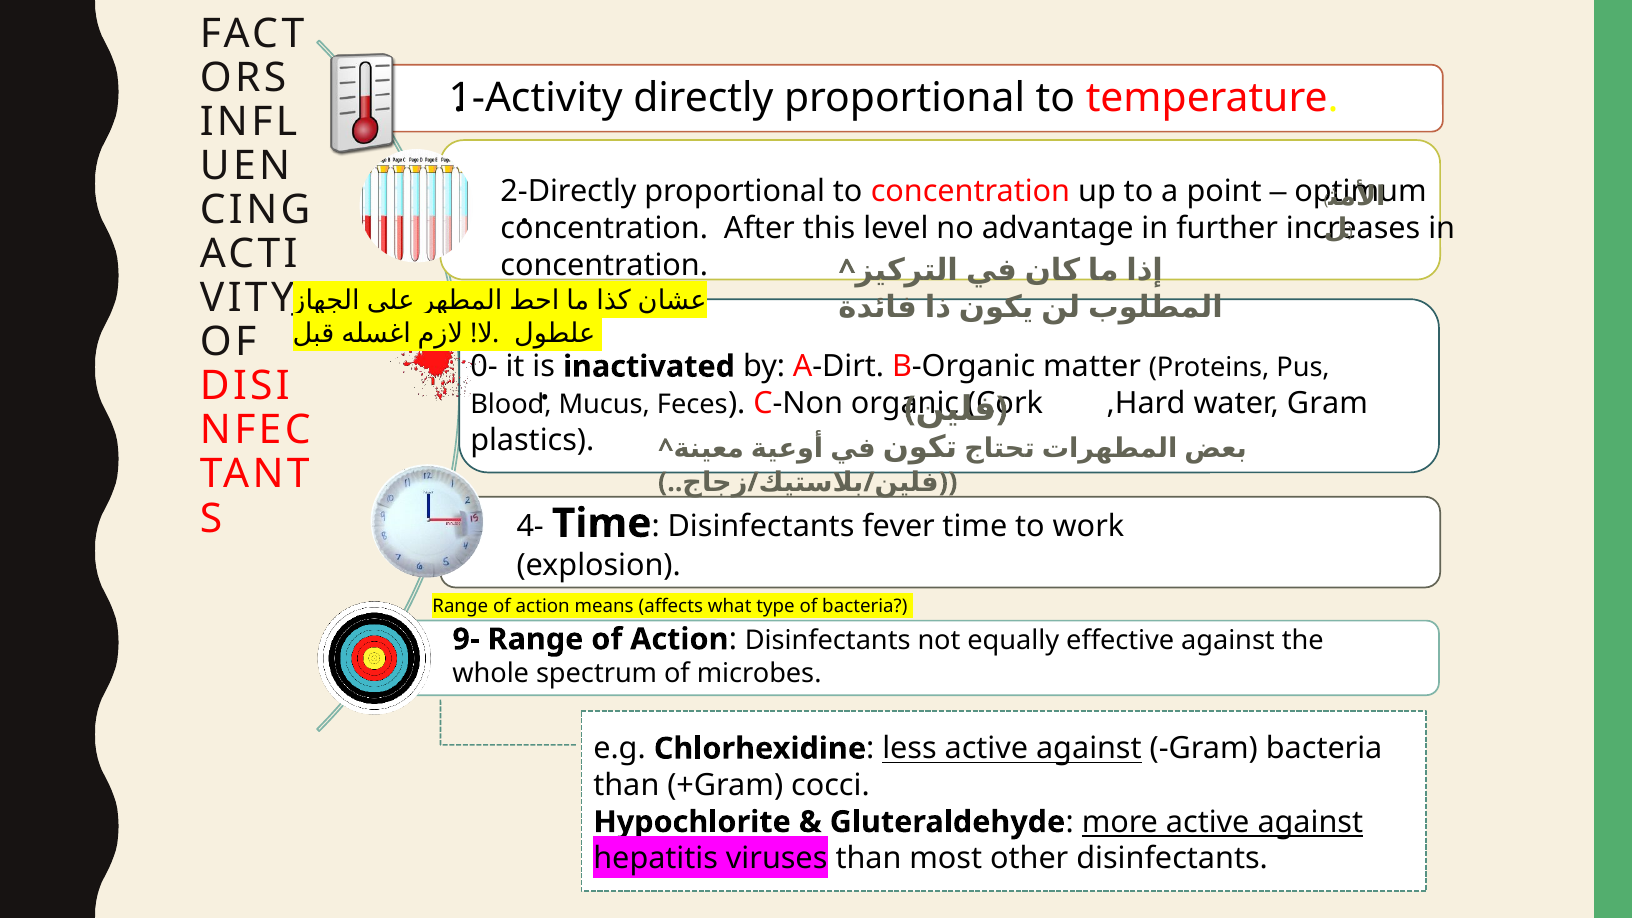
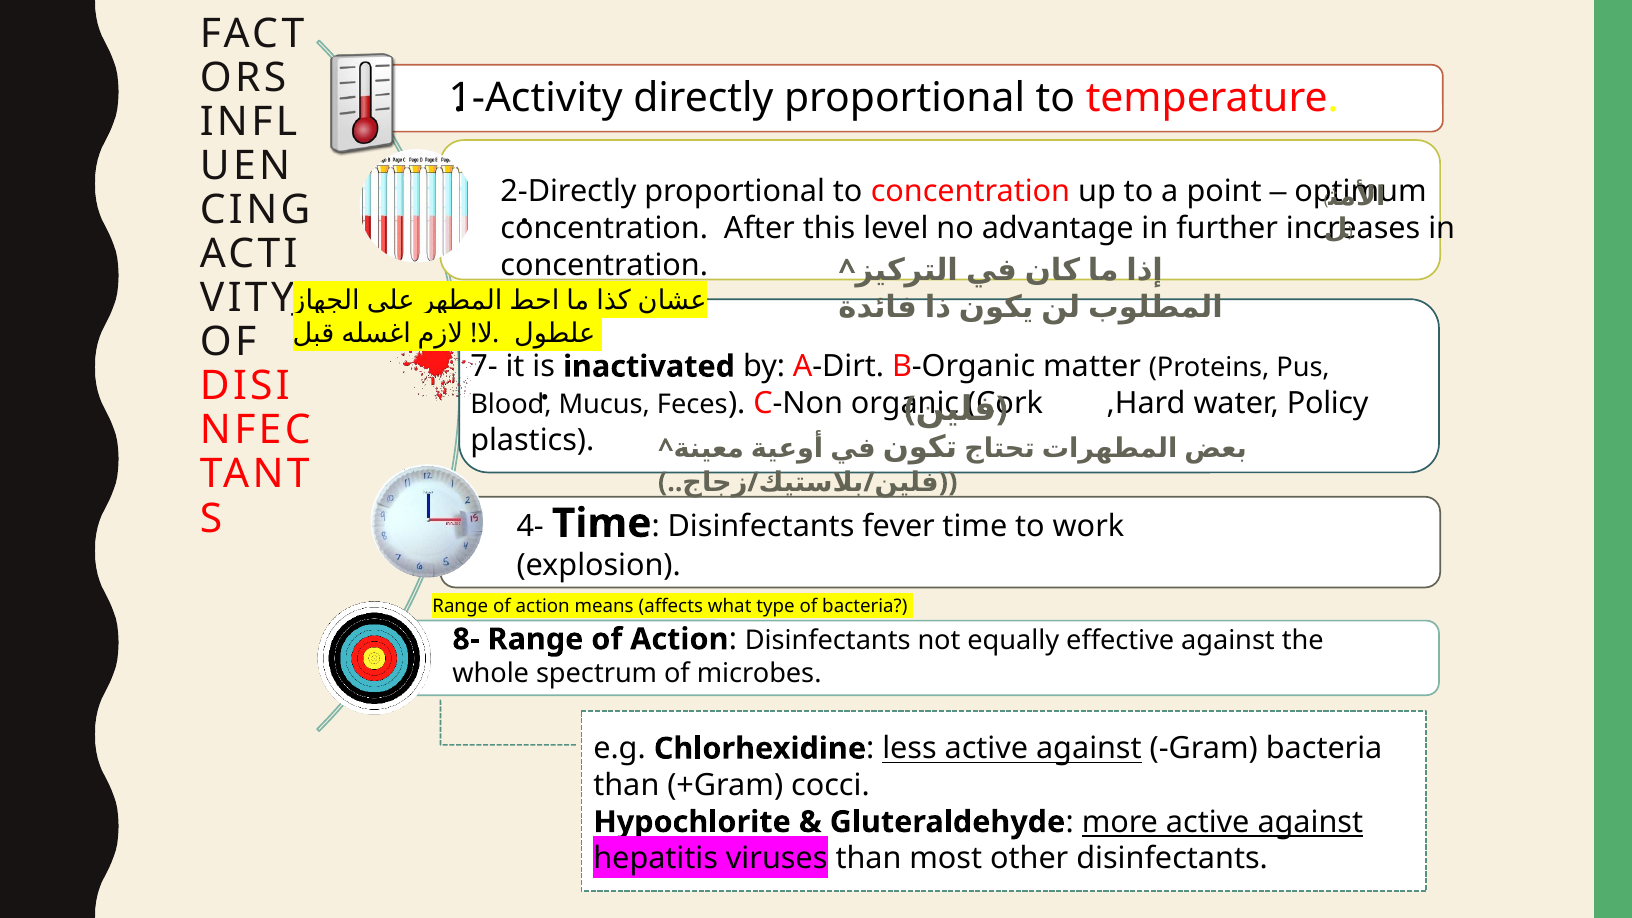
0-: 0- -> 7- (484, 367)
water Gram: Gram -> Policy (1328, 403)
9-: 9- -> 8- (466, 639)
